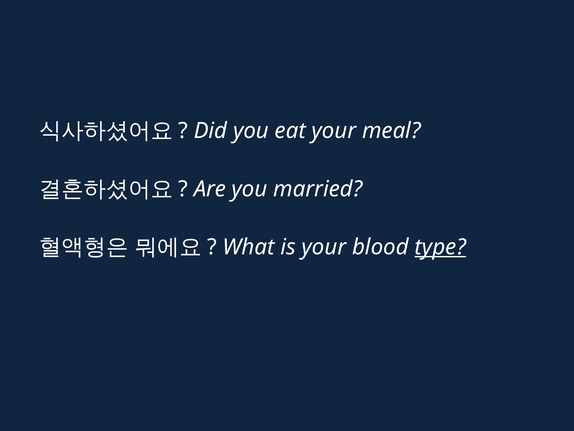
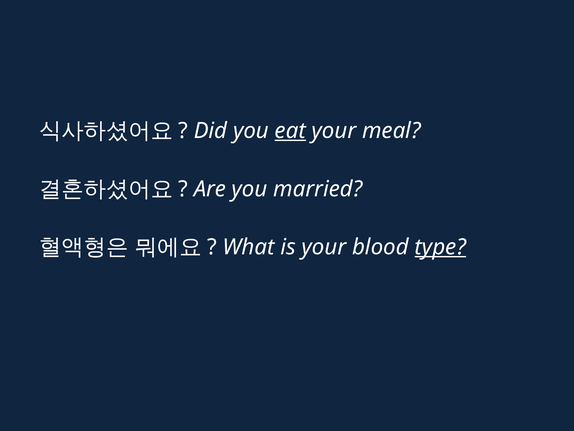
eat underline: none -> present (290, 131)
